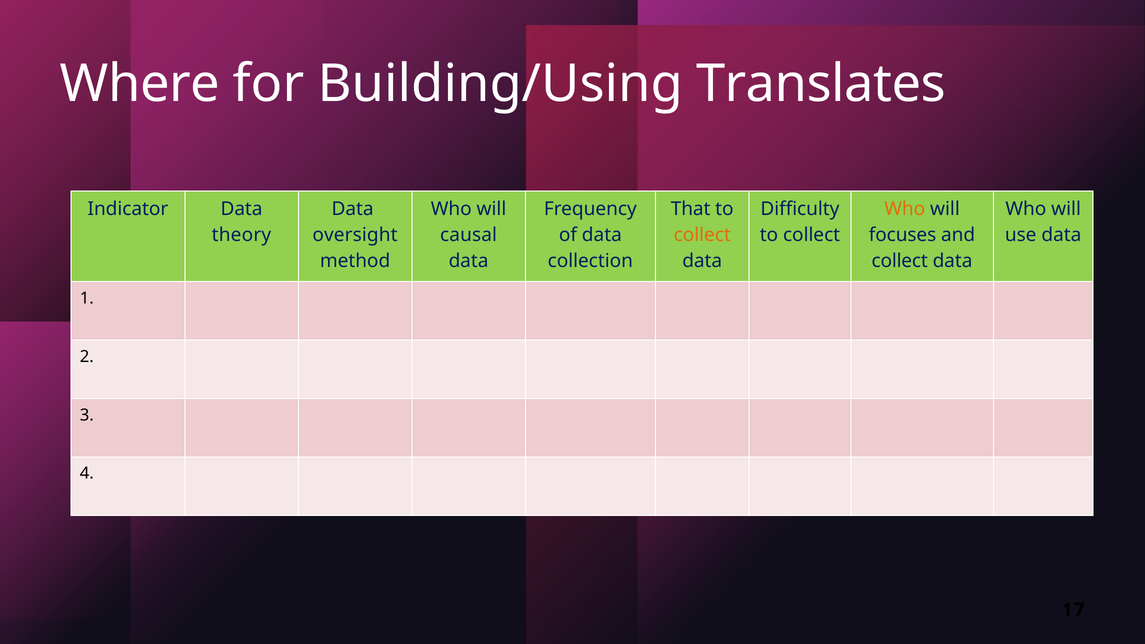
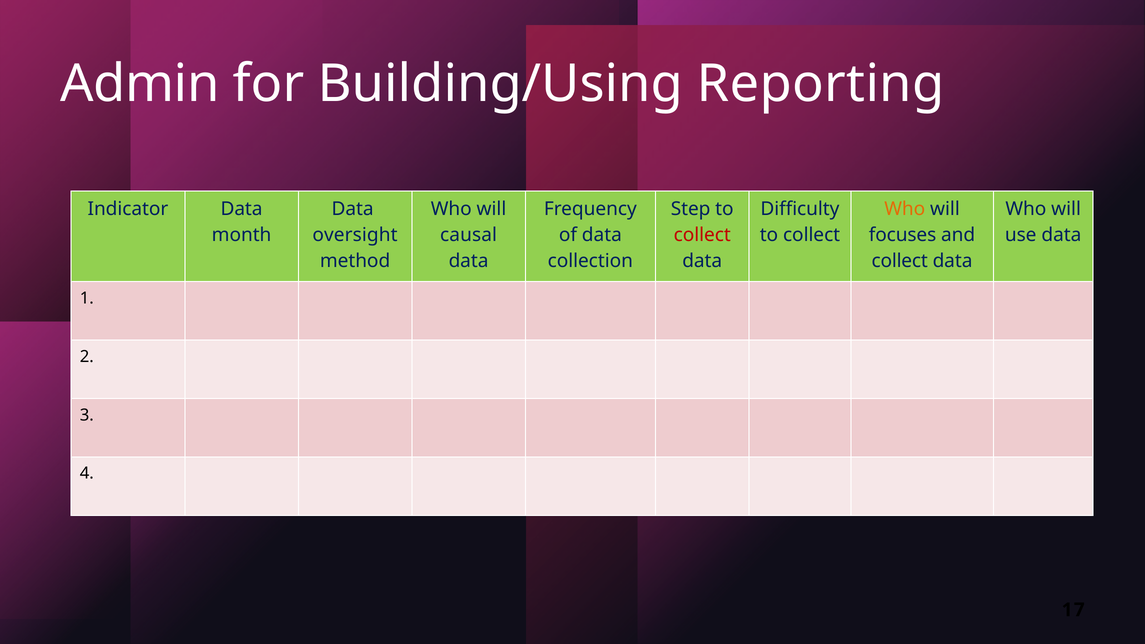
Where: Where -> Admin (140, 84)
Translates: Translates -> Reporting (821, 84)
That: That -> Step (691, 209)
theory: theory -> month (242, 235)
collect colour: orange -> red (702, 235)
